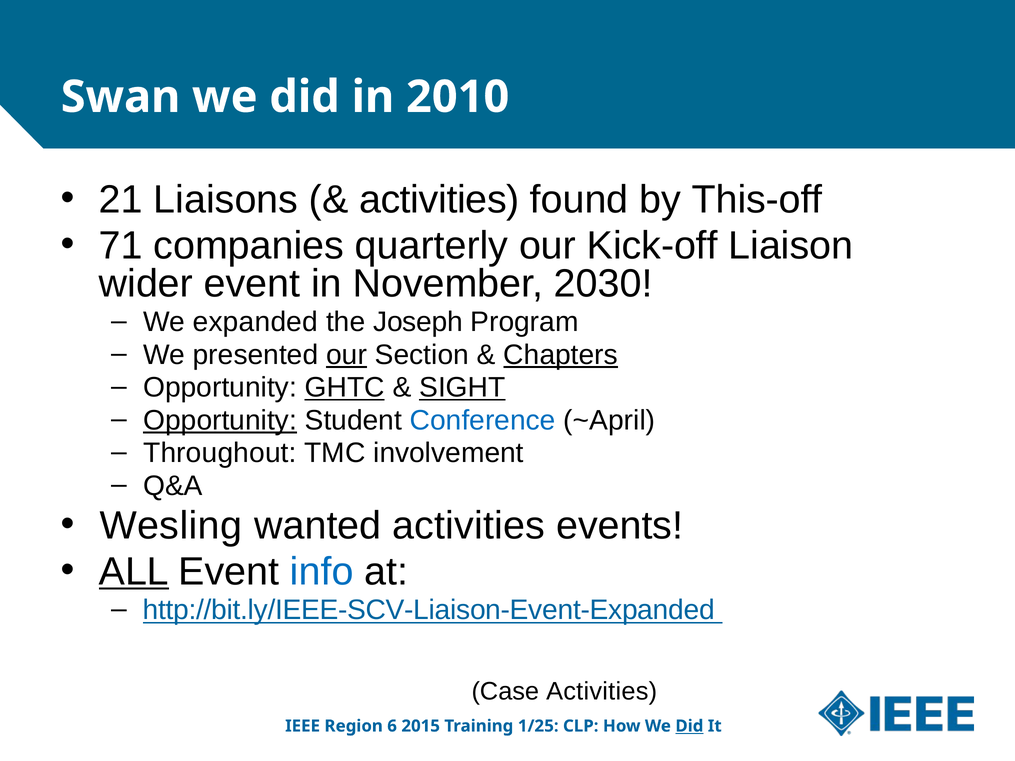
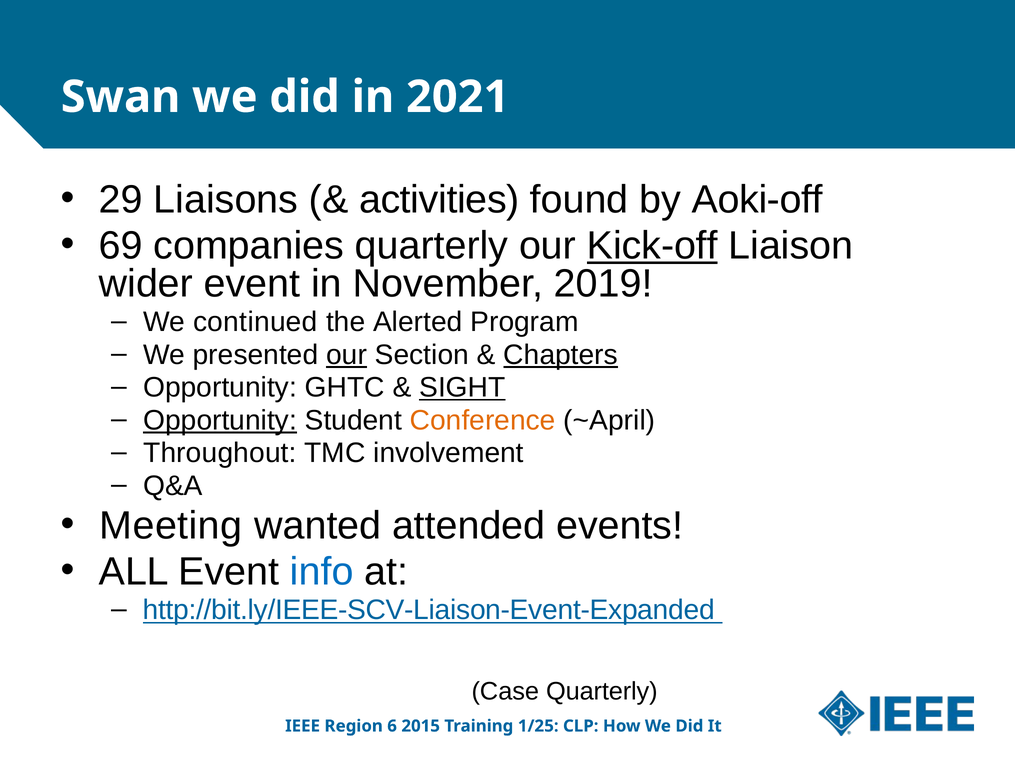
2010: 2010 -> 2021 (458, 97)
21: 21 -> 29 (121, 200)
This-off: This-off -> Aoki-off (757, 200)
71: 71 -> 69 (121, 246)
Kick-off underline: none -> present (652, 246)
2030: 2030 -> 2019 (603, 284)
expanded: expanded -> continued (255, 322)
Joseph: Joseph -> Alerted (418, 322)
GHTC underline: present -> none (345, 388)
Conference colour: blue -> orange (483, 420)
Wesling: Wesling -> Meeting (171, 526)
wanted activities: activities -> attended (469, 526)
ALL underline: present -> none (134, 572)
Case Activities: Activities -> Quarterly (602, 692)
Did underline: present -> none (689, 726)
